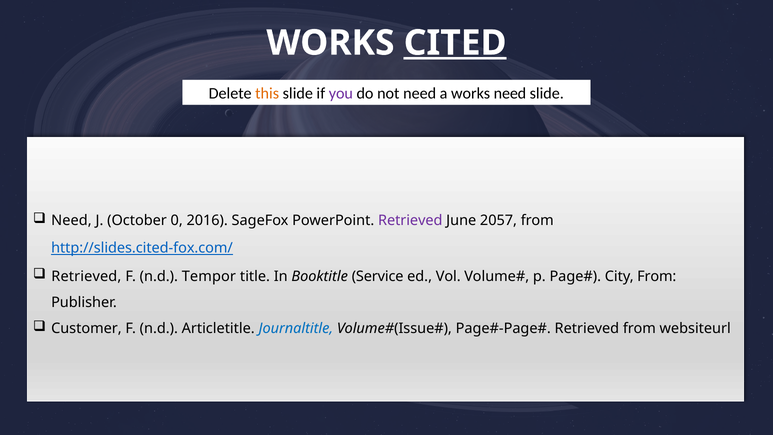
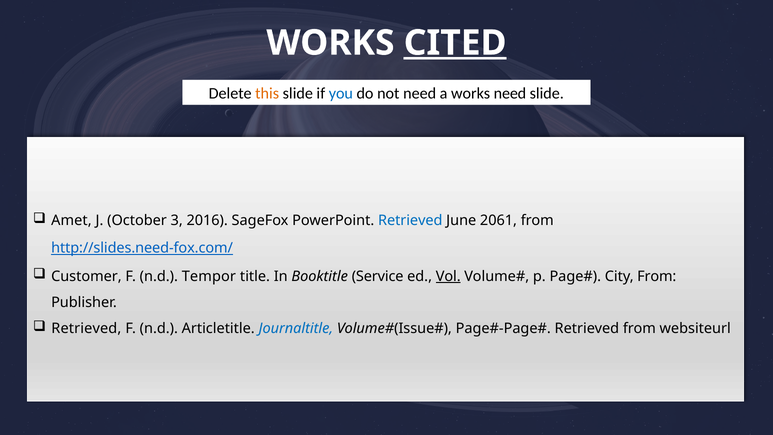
you colour: purple -> blue (341, 93)
Need: Need -> Amet (71, 221)
0: 0 -> 3 (177, 221)
Retrieved colour: purple -> blue (410, 221)
2057: 2057 -> 2061 (498, 221)
http://slides.cited-fox.com/: http://slides.cited-fox.com/ -> http://slides.need-fox.com/ (142, 248)
Retrieved: Retrieved -> Customer (86, 276)
Vol underline: none -> present (448, 276)
Customer: Customer -> Retrieved (86, 328)
